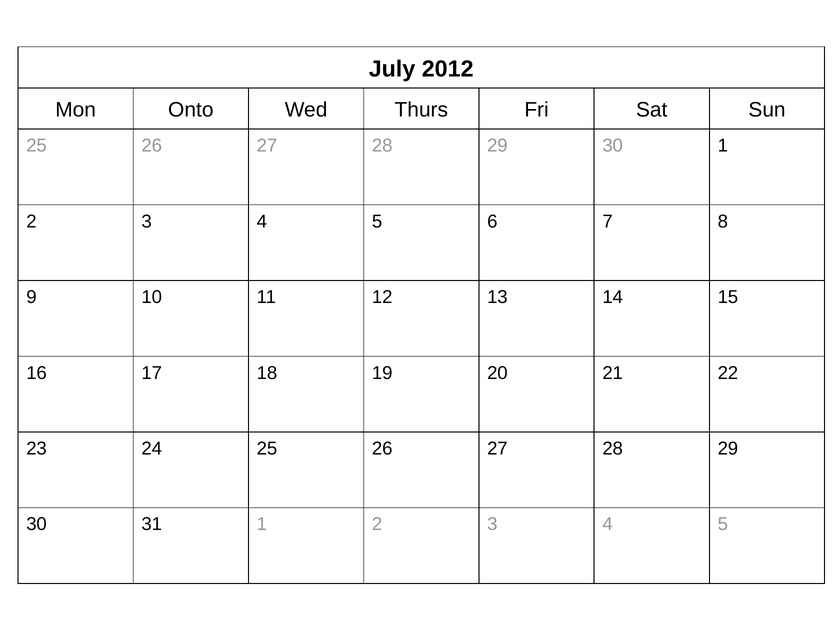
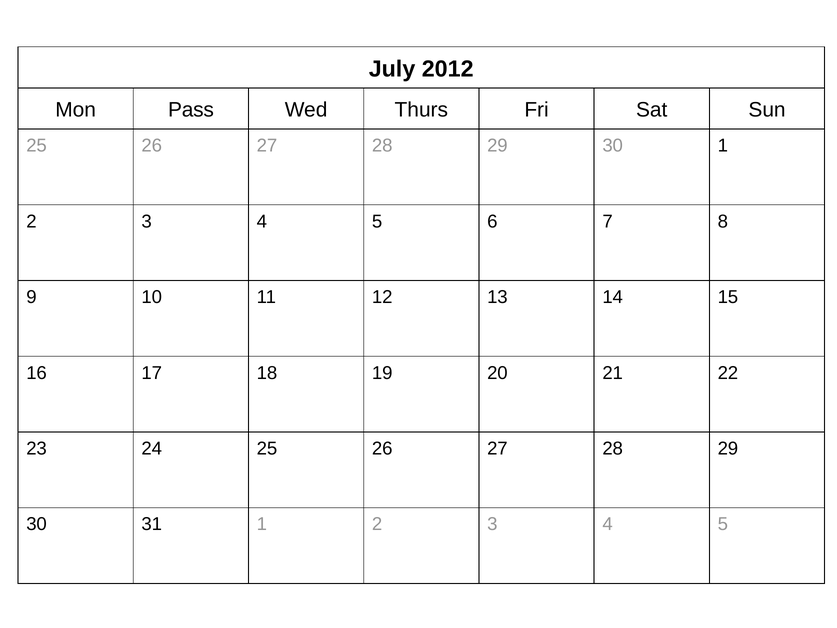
Onto: Onto -> Pass (191, 110)
